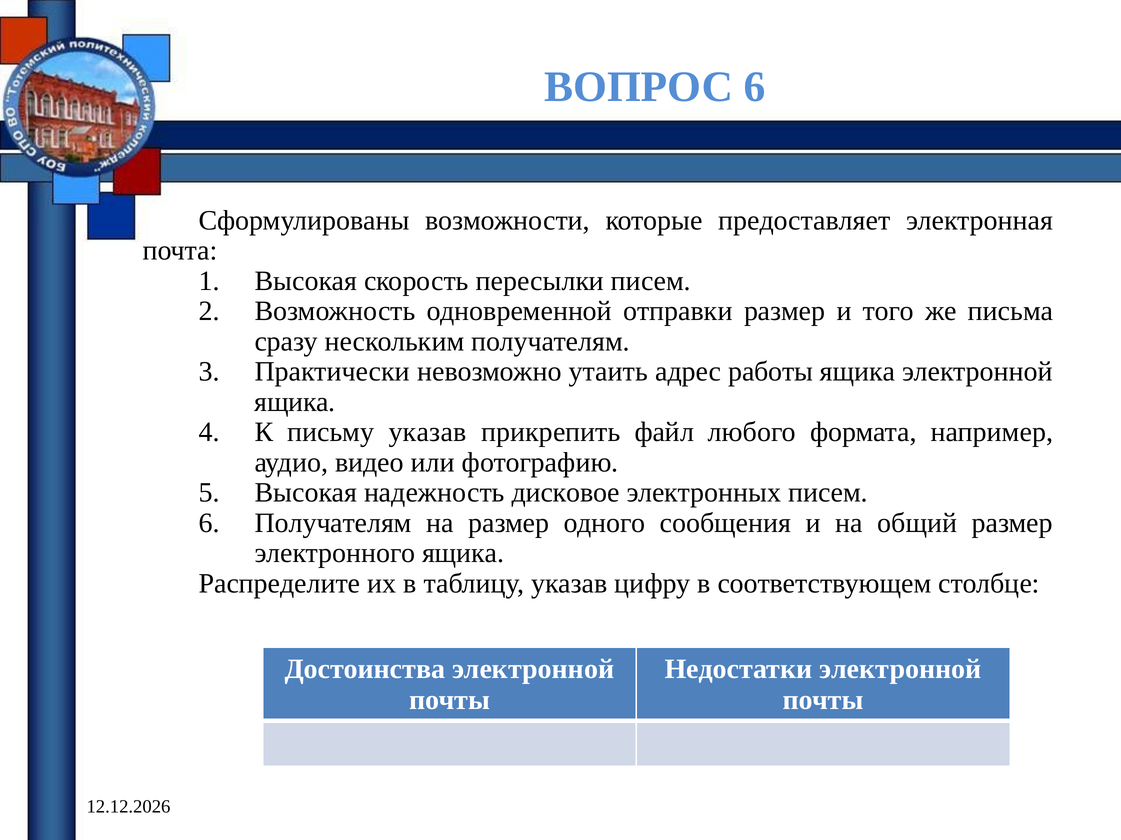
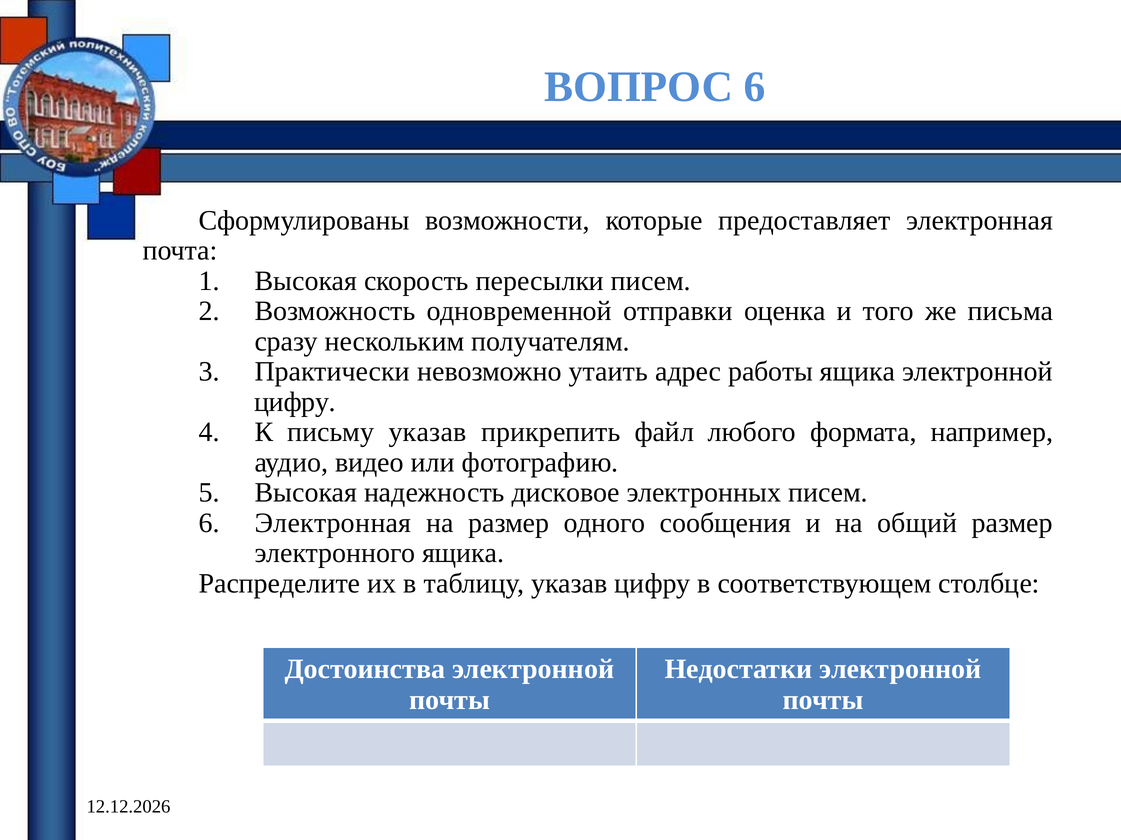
отправки размер: размер -> оценка (785, 311)
ящика: ящика -> цифру (295, 402)
6 Получателям: Получателям -> Электронная (333, 523)
